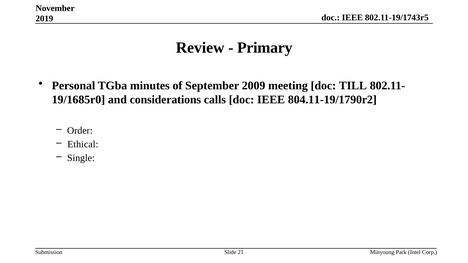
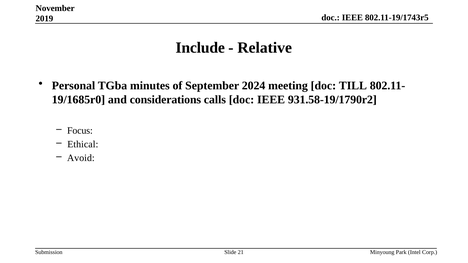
Review: Review -> Include (200, 48)
Primary: Primary -> Relative (265, 48)
2009: 2009 -> 2024 (254, 86)
804.11-19/1790r2: 804.11-19/1790r2 -> 931.58-19/1790r2 (332, 100)
Order: Order -> Focus (80, 131)
Single: Single -> Avoid (81, 158)
